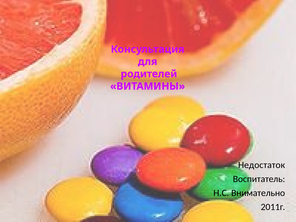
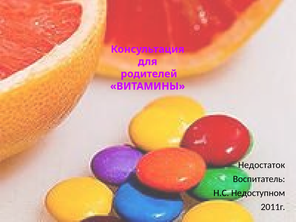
Внимательно: Внимательно -> Недоступном (258, 193)
